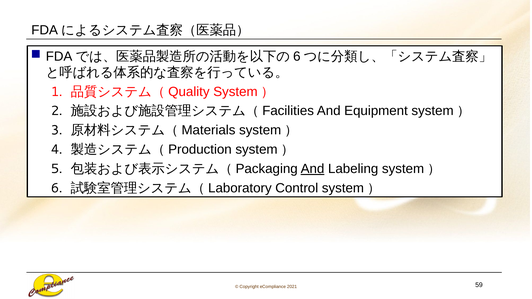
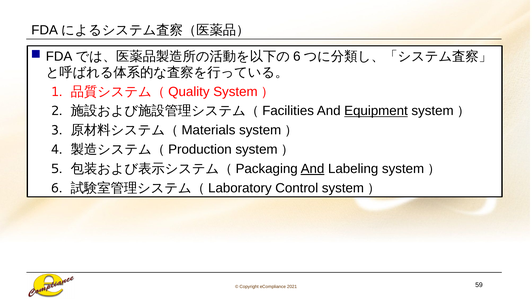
Equipment underline: none -> present (376, 111)
